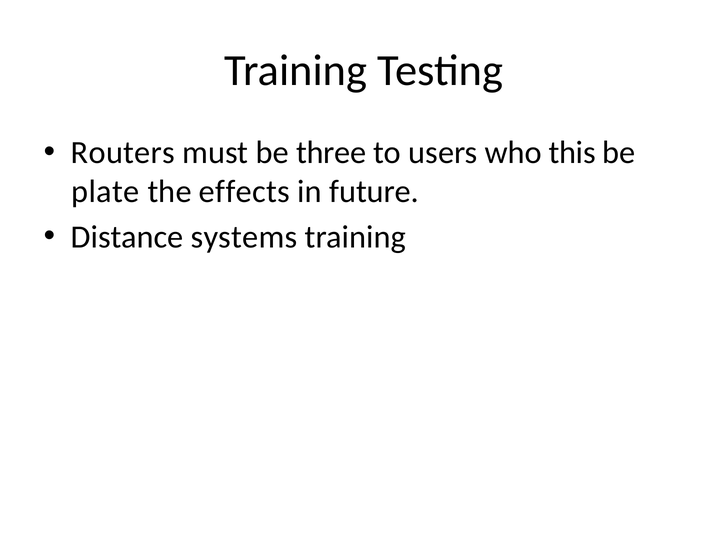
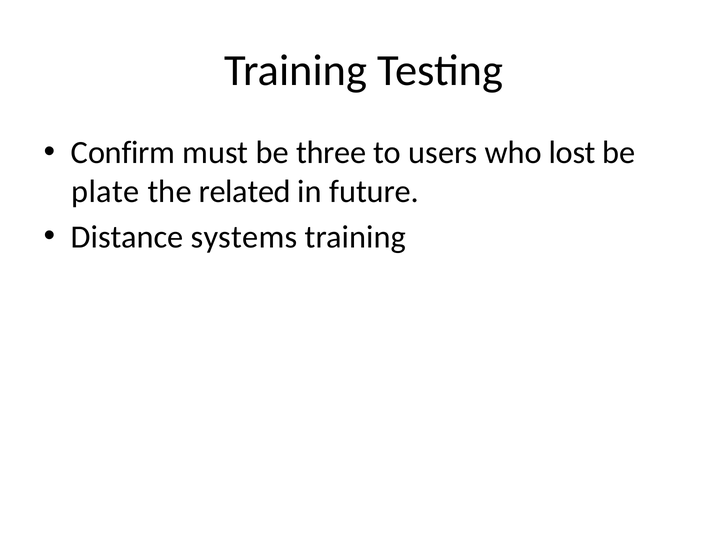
Routers: Routers -> Confirm (123, 153)
this: this -> lost (572, 153)
effects: effects -> related (245, 192)
